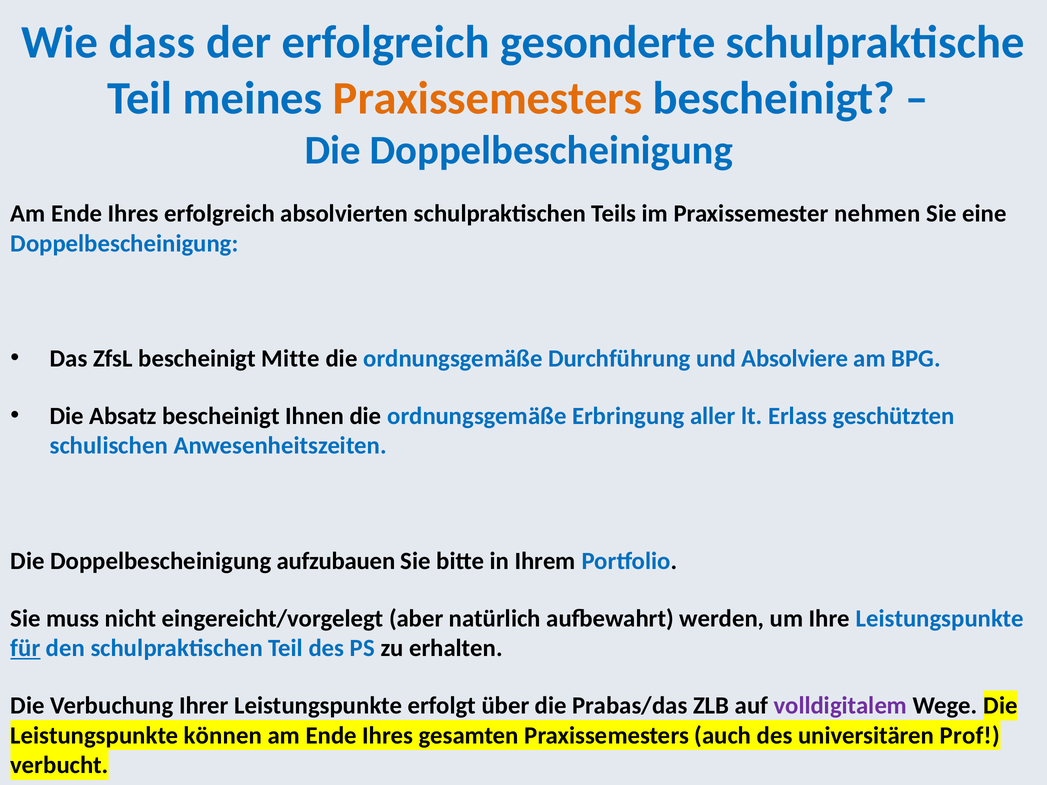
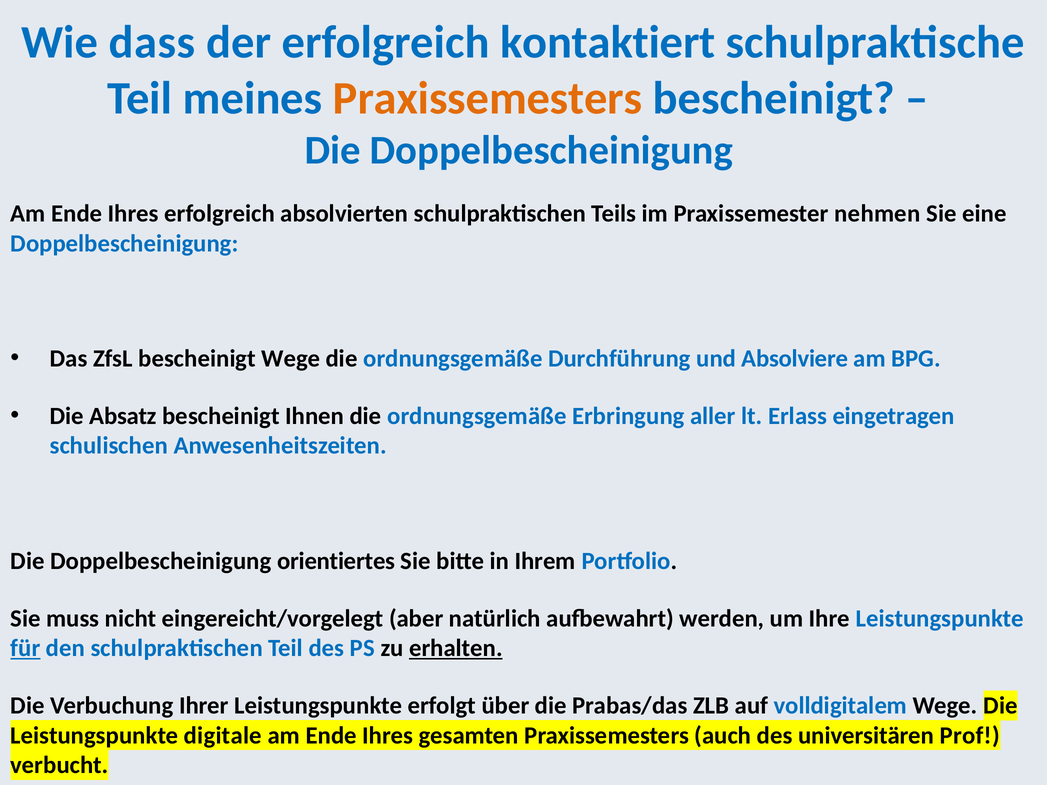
gesonderte: gesonderte -> kontaktiert (608, 43)
bescheinigt Mitte: Mitte -> Wege (291, 359)
geschützten: geschützten -> eingetragen (893, 416)
aufzubauen: aufzubauen -> orientiertes (336, 561)
erhalten underline: none -> present (456, 648)
volldigitalem colour: purple -> blue (840, 706)
können: können -> digitale (223, 736)
